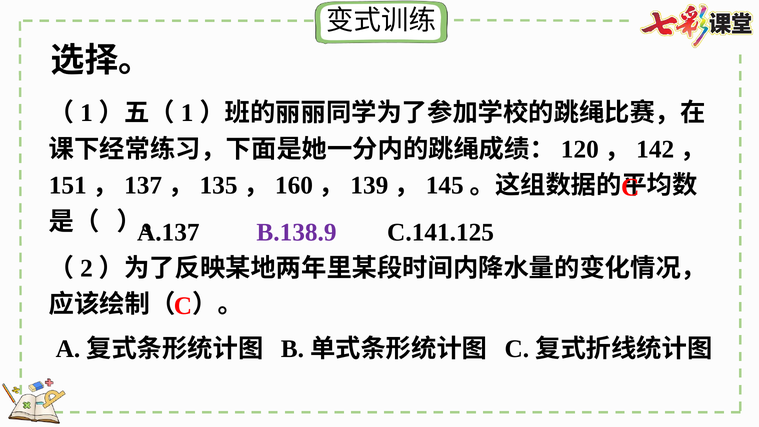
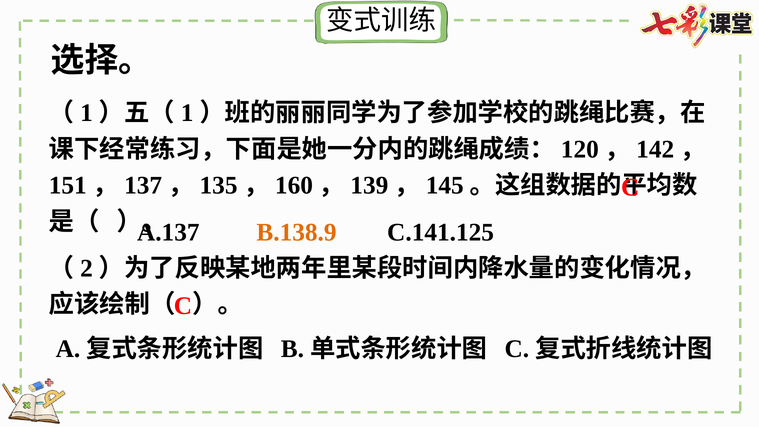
B.138.9 colour: purple -> orange (297, 232)
